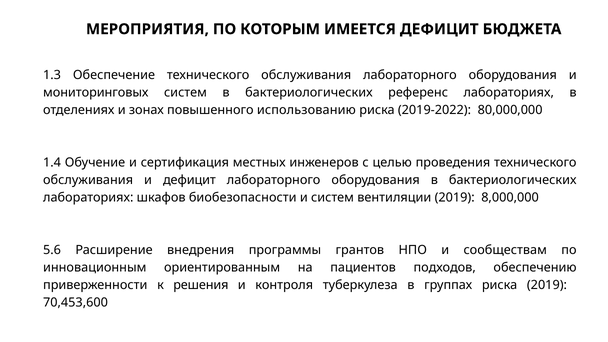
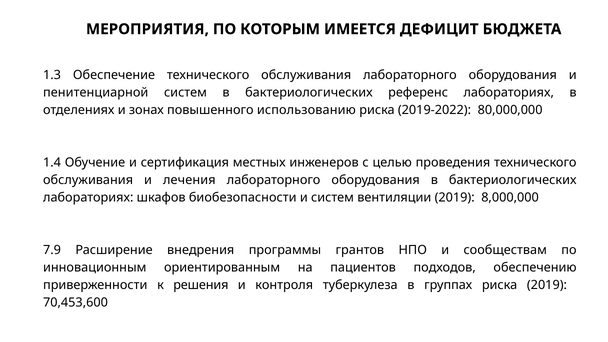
мониторинговых: мониторинговых -> пенитенциарной (96, 93)
и дефицит: дефицит -> лечения (189, 180)
5.6: 5.6 -> 7.9 (52, 250)
